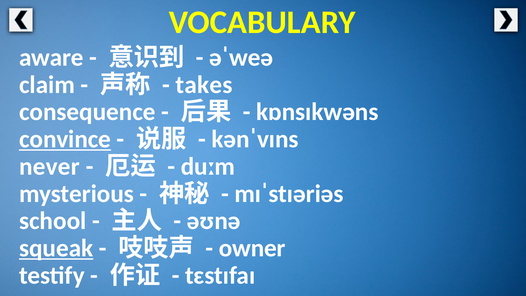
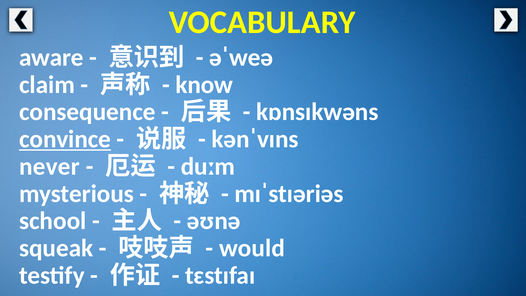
takes: takes -> know (204, 85)
squeak underline: present -> none (56, 248)
owner: owner -> would (252, 248)
